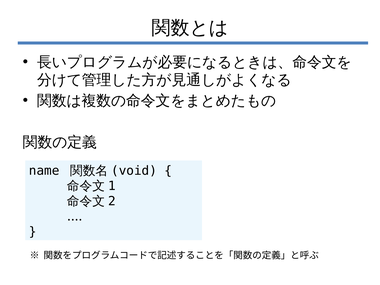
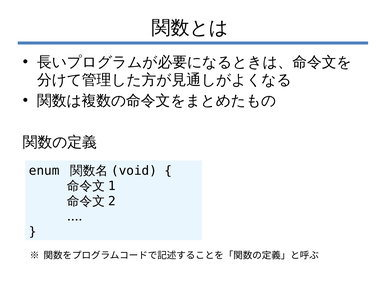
name: name -> enum (44, 171)
